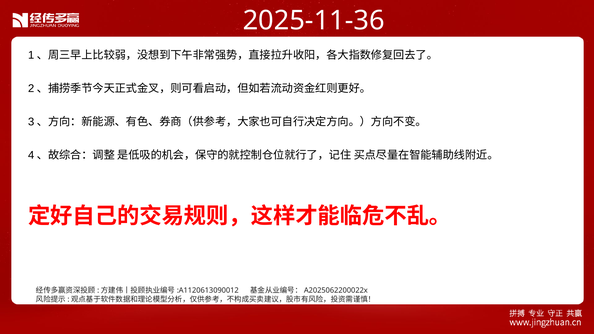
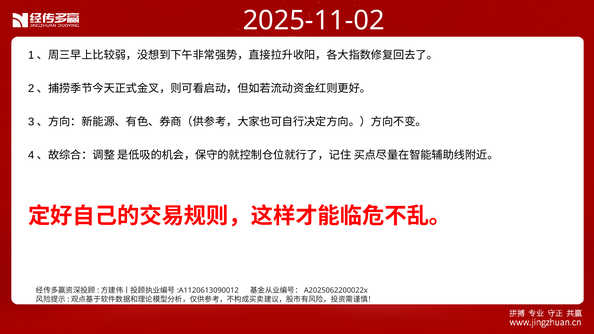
2025-11-36: 2025-11-36 -> 2025-11-02 (314, 20)
